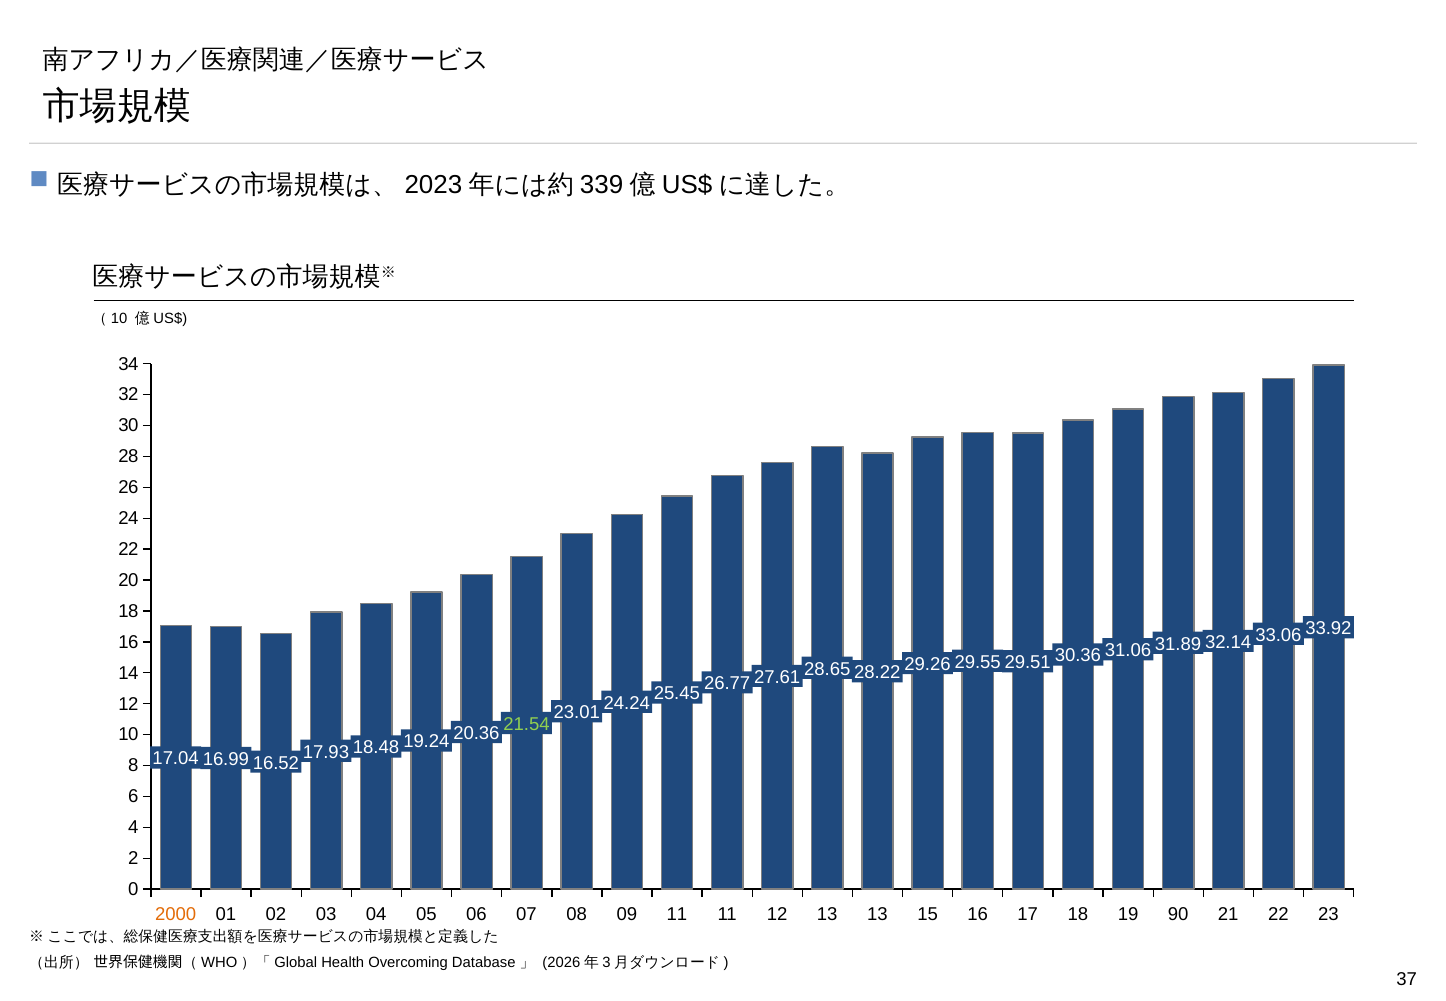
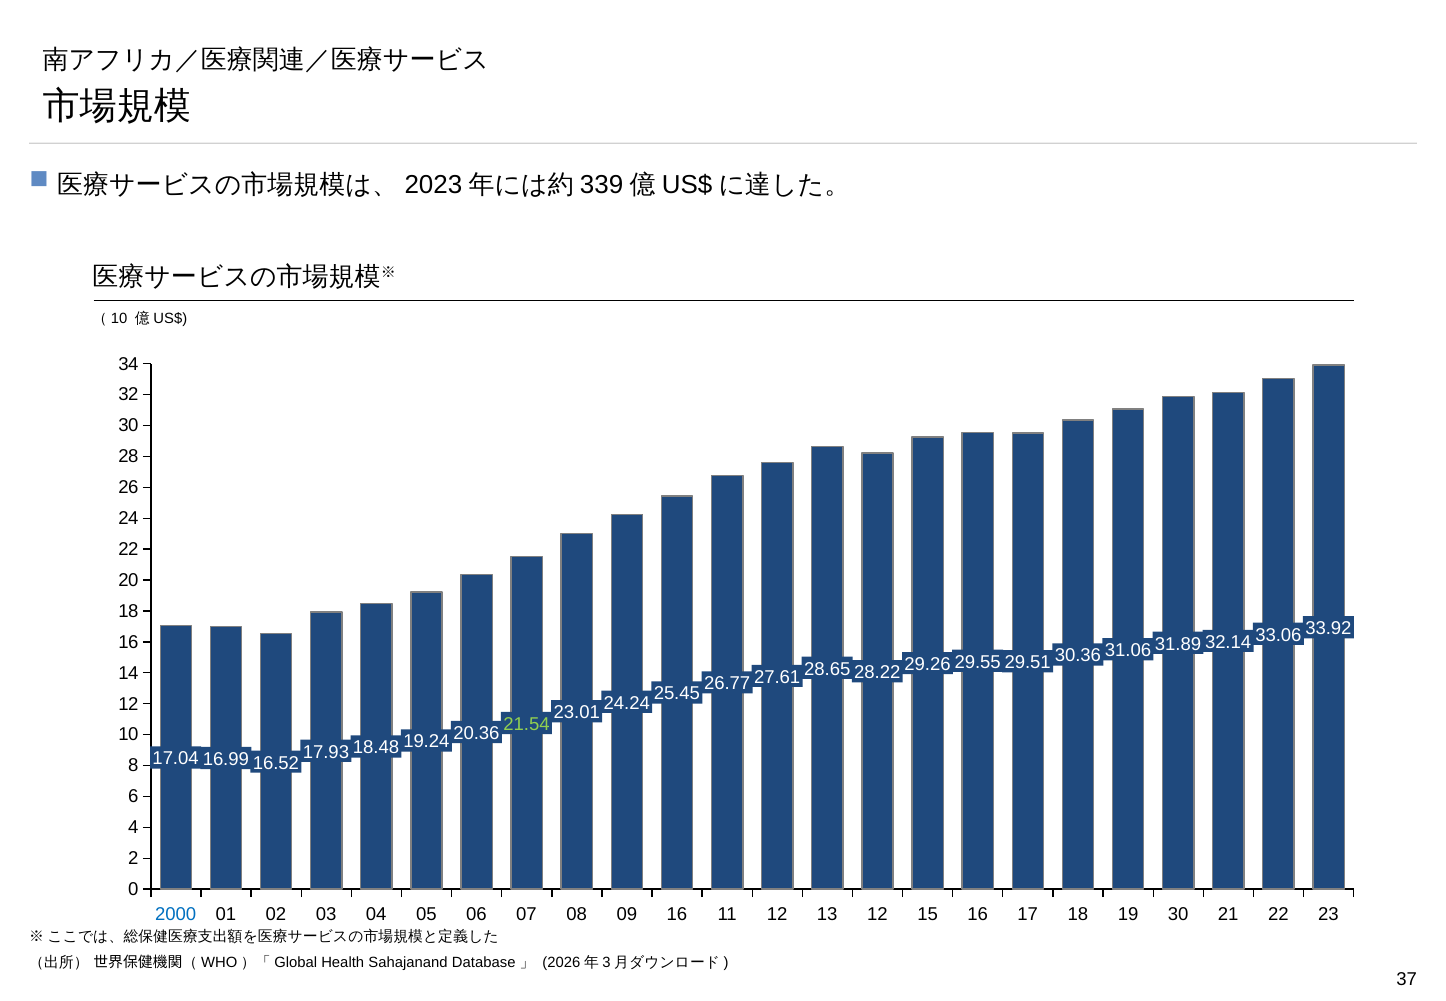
2000 colour: orange -> blue (176, 914)
09 11: 11 -> 16 (677, 914)
13 13: 13 -> 12 (877, 914)
19 90: 90 -> 30 (1178, 914)
Overcoming: Overcoming -> Sahajanand (408, 962)
